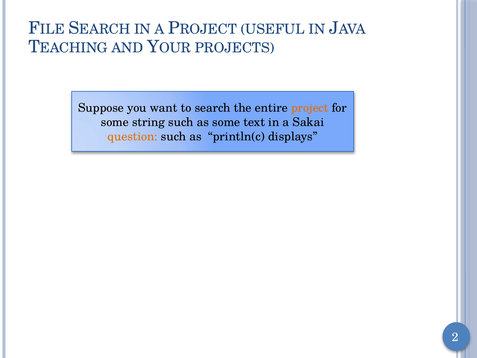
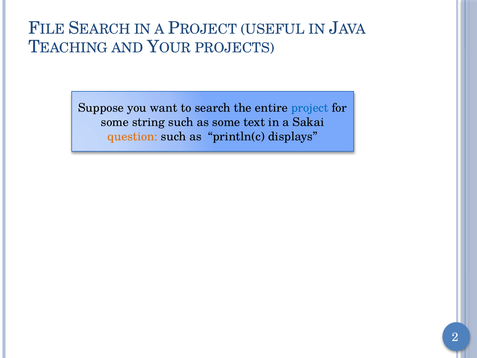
project colour: orange -> blue (310, 108)
